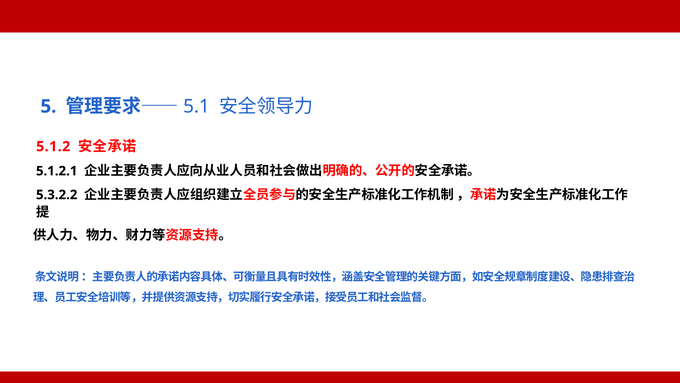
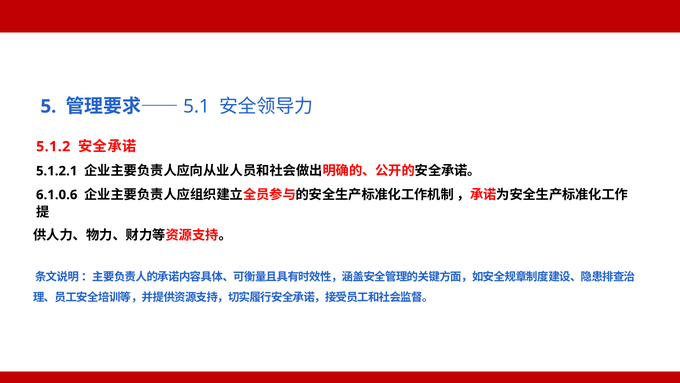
5.3.2.2: 5.3.2.2 -> 6.1.0.6 (57, 195)
